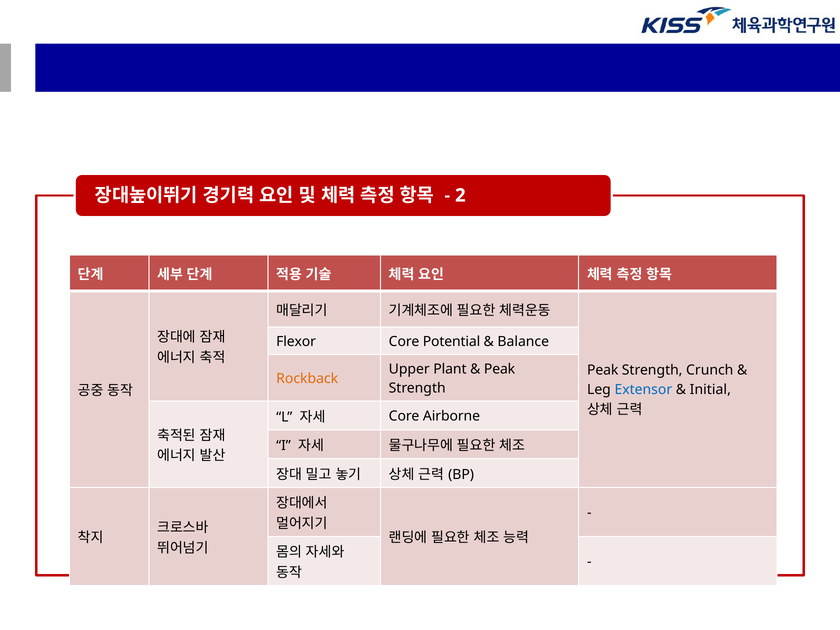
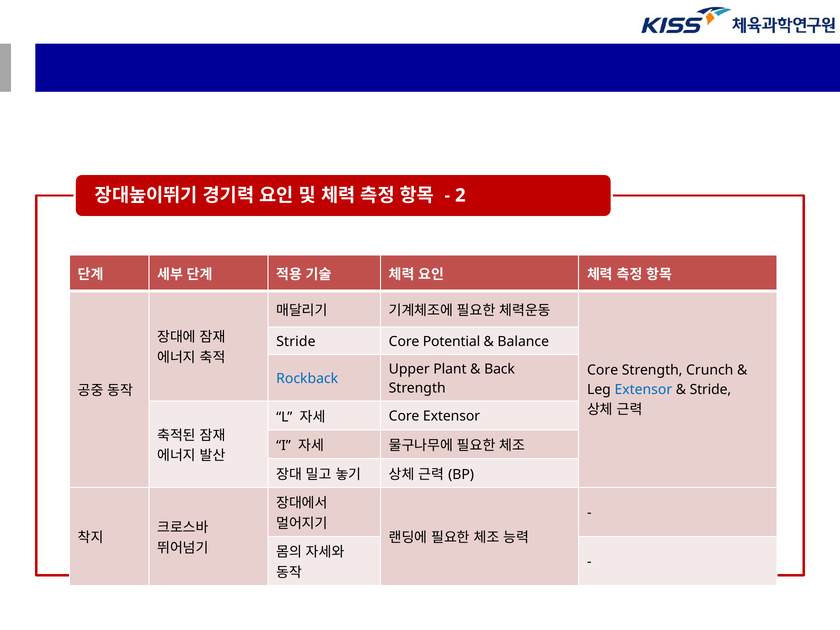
Flexor: Flexor -> Stride (296, 342)
Peak: Peak -> Back (500, 369)
Peak: Peak -> Core (603, 370)
Rockback colour: orange -> blue (307, 379)
Initial: Initial -> Stride (710, 389)
Core Airborne: Airborne -> Extensor (451, 416)
